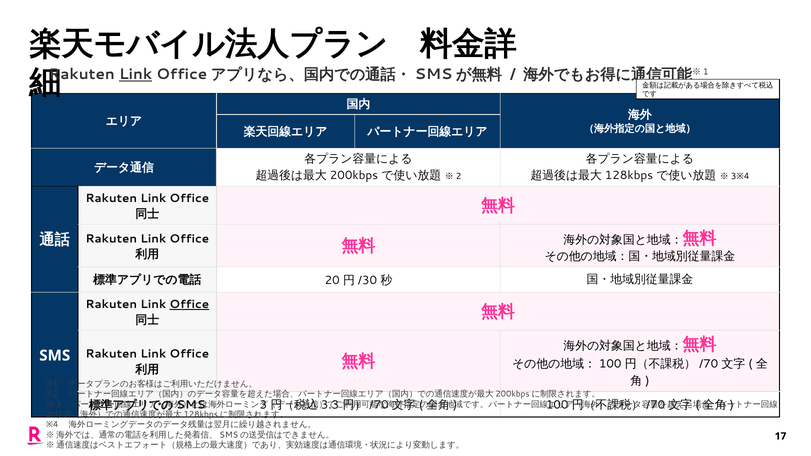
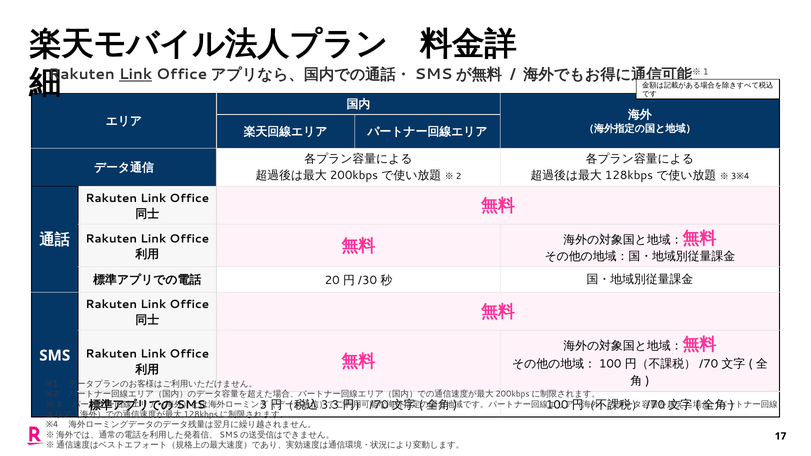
Office underline: present -> none (189, 305)
